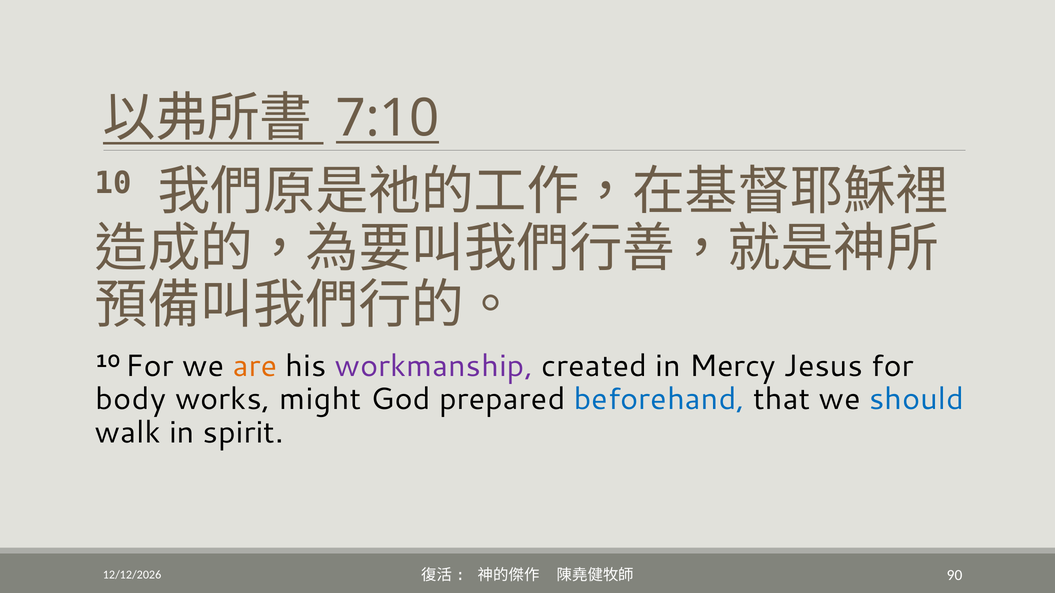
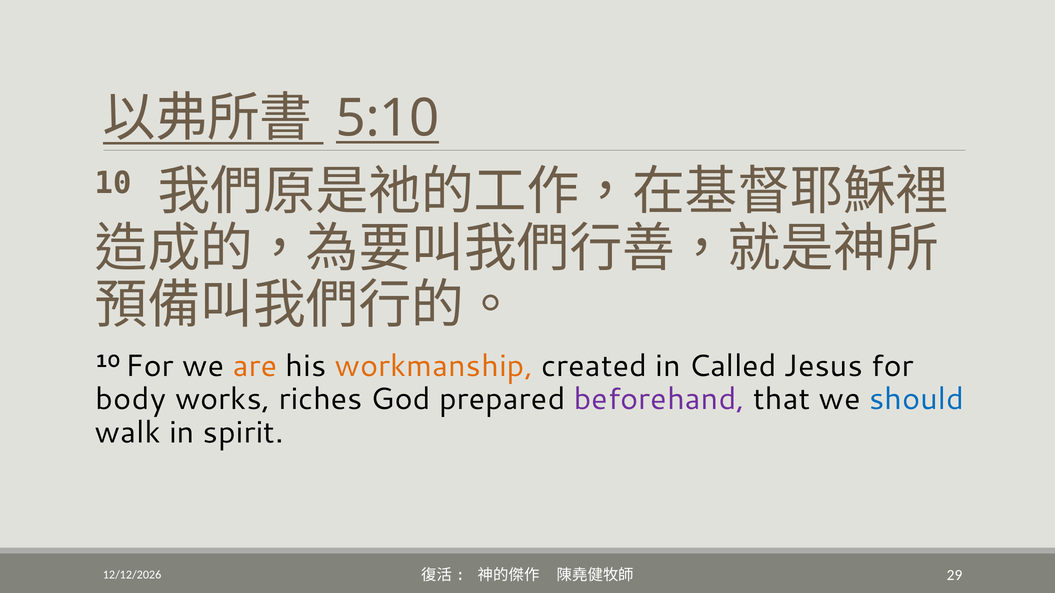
7:10: 7:10 -> 5:10 (388, 118)
workmanship colour: purple -> orange (434, 366)
Mercy: Mercy -> Called (733, 366)
might: might -> riches (321, 400)
beforehand colour: blue -> purple (659, 400)
90: 90 -> 29 (955, 576)
